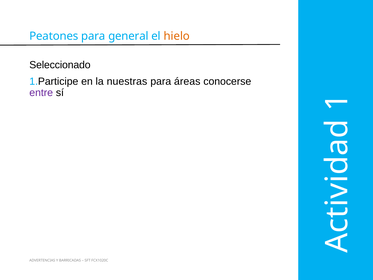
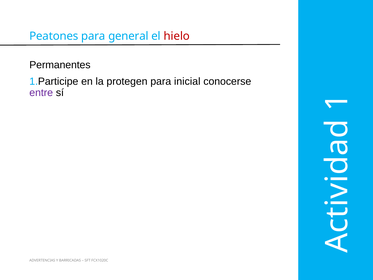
hielo colour: orange -> red (177, 36)
Seleccionado: Seleccionado -> Permanentes (60, 65)
nuestras: nuestras -> protegen (127, 81)
áreas: áreas -> inicial (187, 81)
